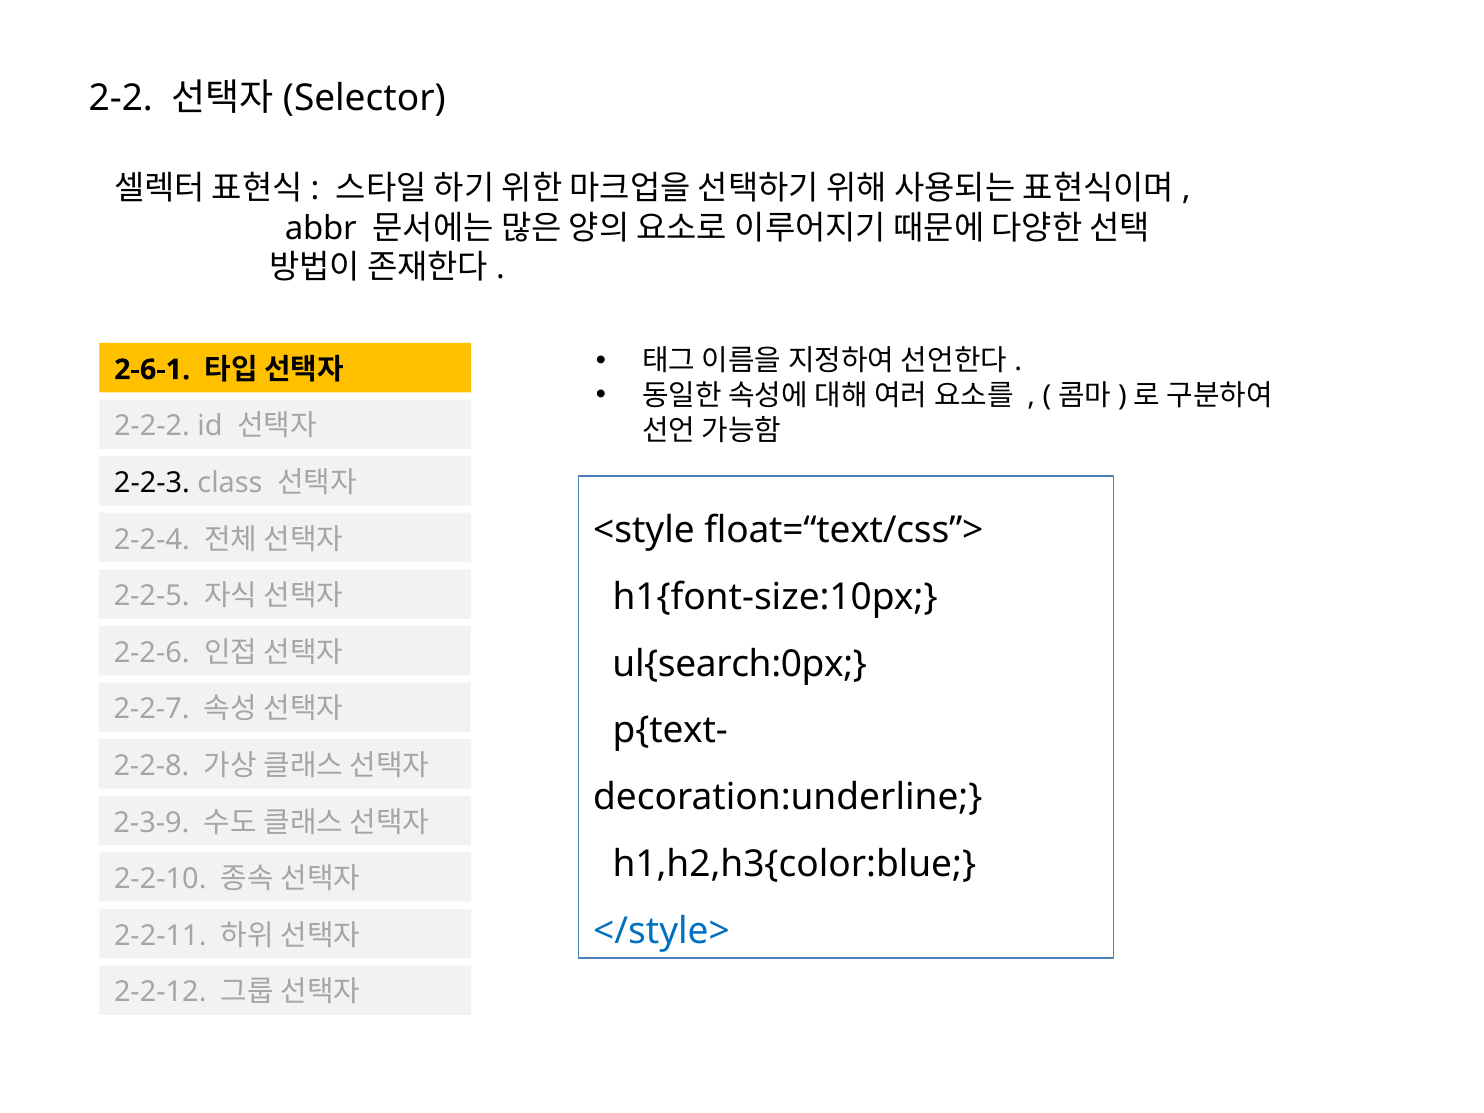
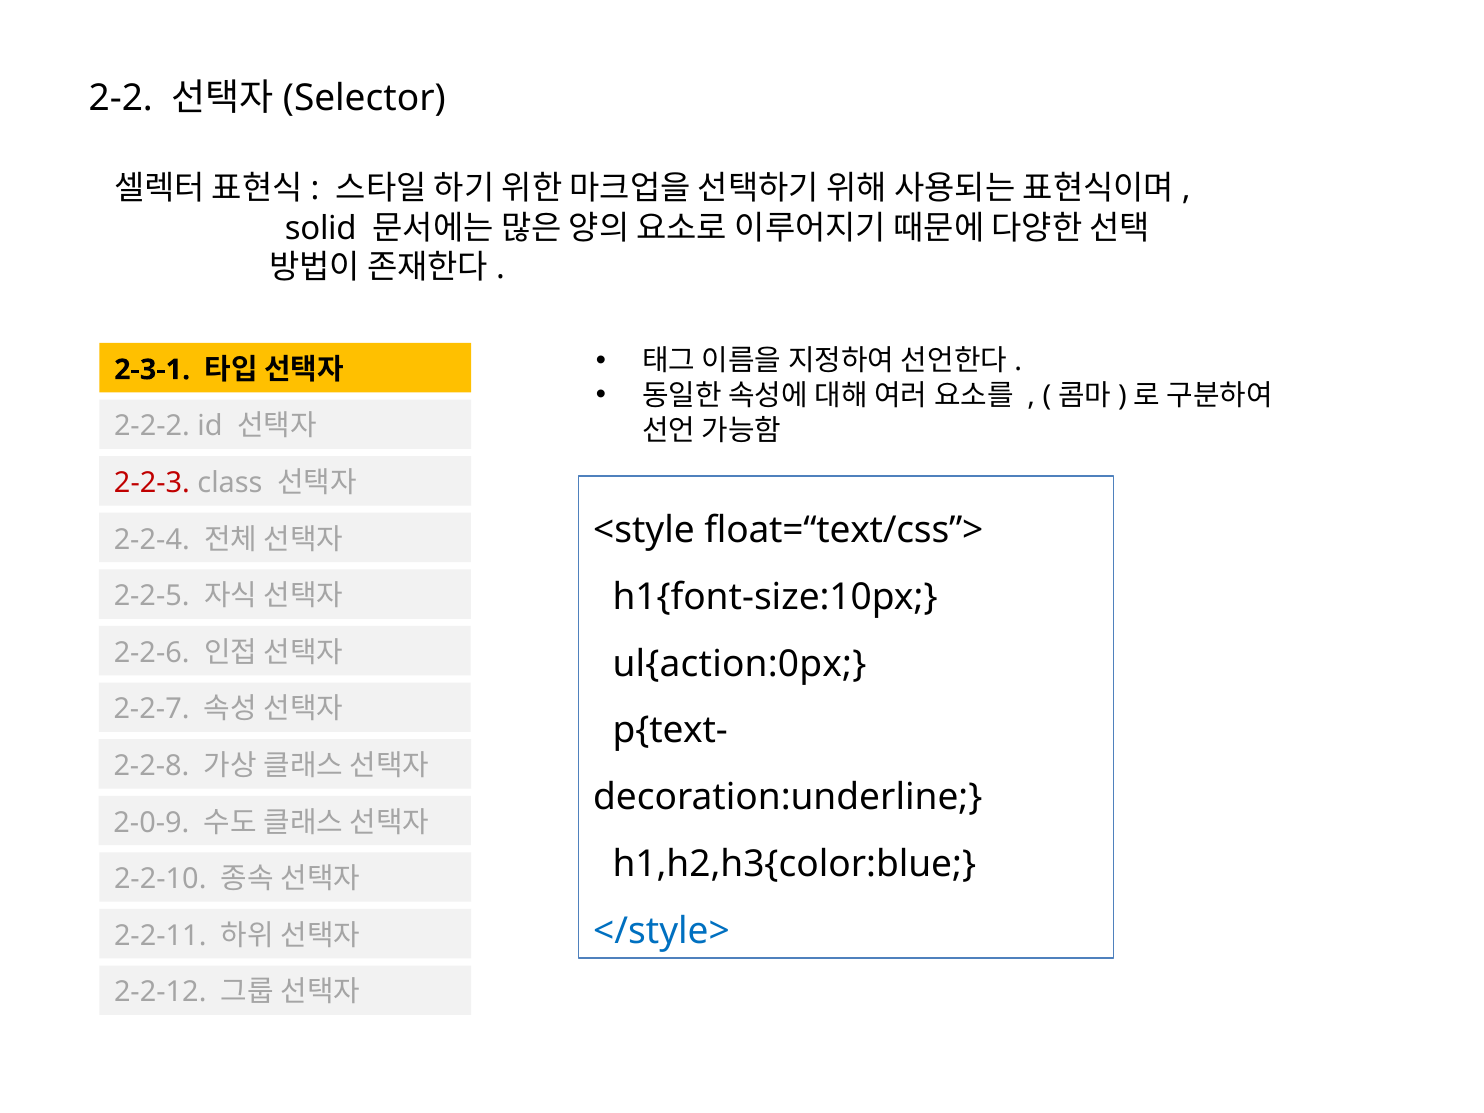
abbr: abbr -> solid (321, 228)
2-6-1: 2-6-1 -> 2-3-1 (152, 370)
2-2-3 colour: black -> red (152, 483)
ul{search:0px: ul{search:0px -> ul{action:0px (739, 664)
2-3-9: 2-3-9 -> 2-0-9 (151, 823)
